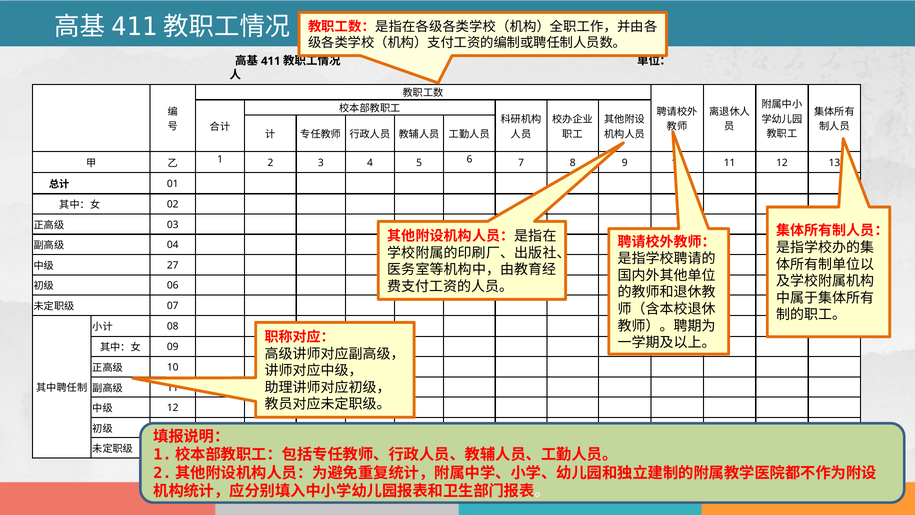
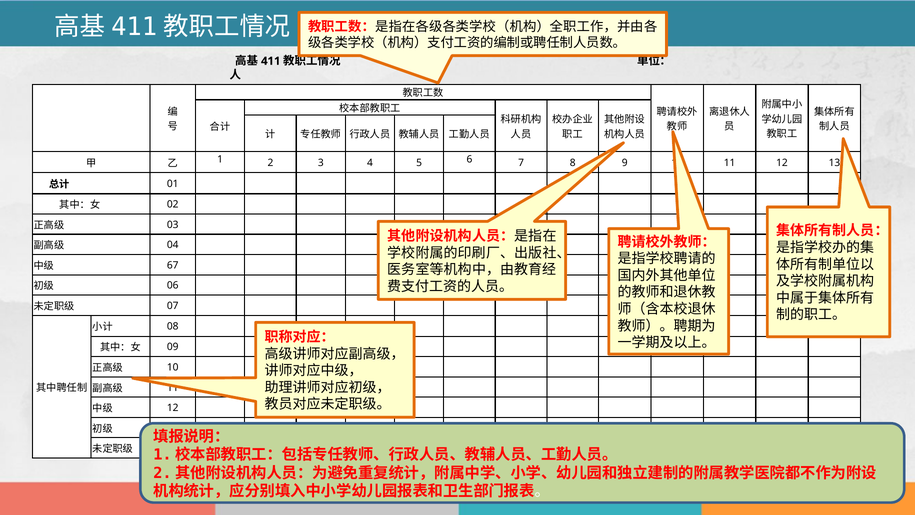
27: 27 -> 67 (173, 265)
